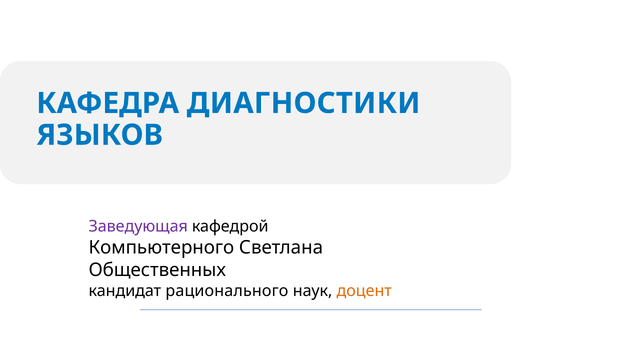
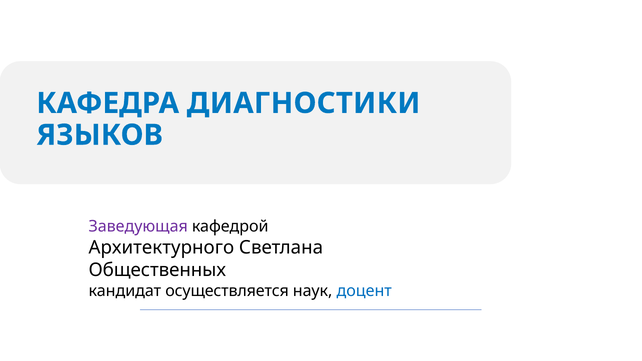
Компьютерного: Компьютерного -> Архитектурного (161, 248)
рационального: рационального -> осуществляется (227, 291)
доцент colour: orange -> blue (364, 291)
